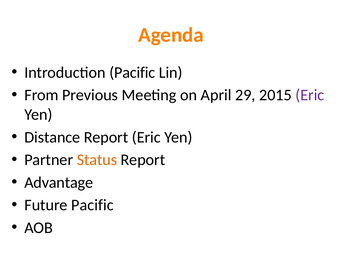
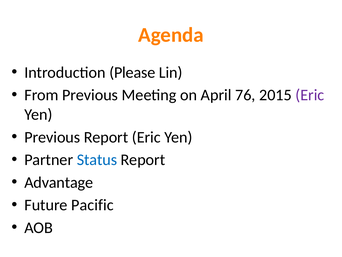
Introduction Pacific: Pacific -> Please (132, 72)
29: 29 -> 76 (245, 95)
Distance: Distance -> Previous (52, 137)
Status colour: orange -> blue (97, 160)
